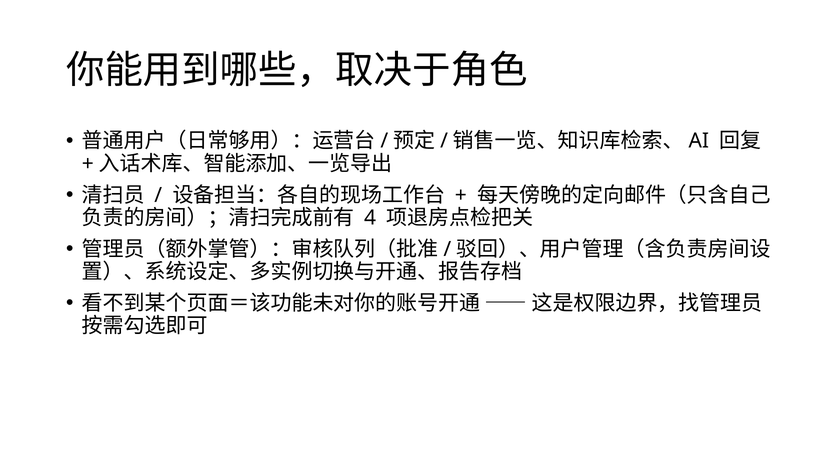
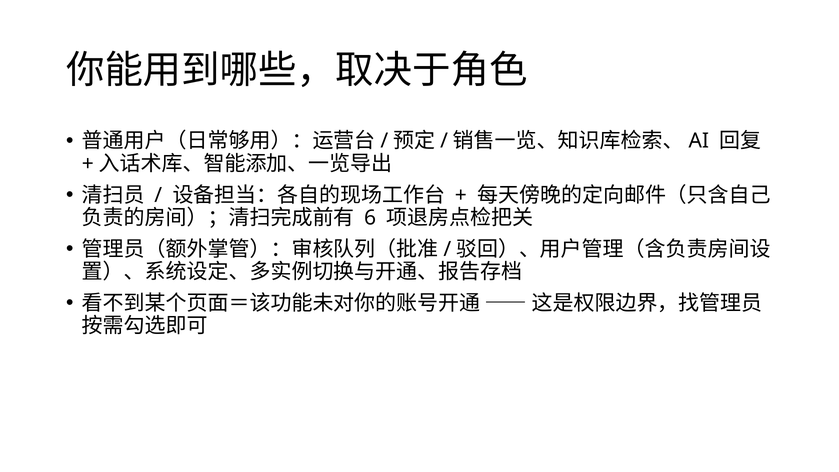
4: 4 -> 6 (370, 218)
